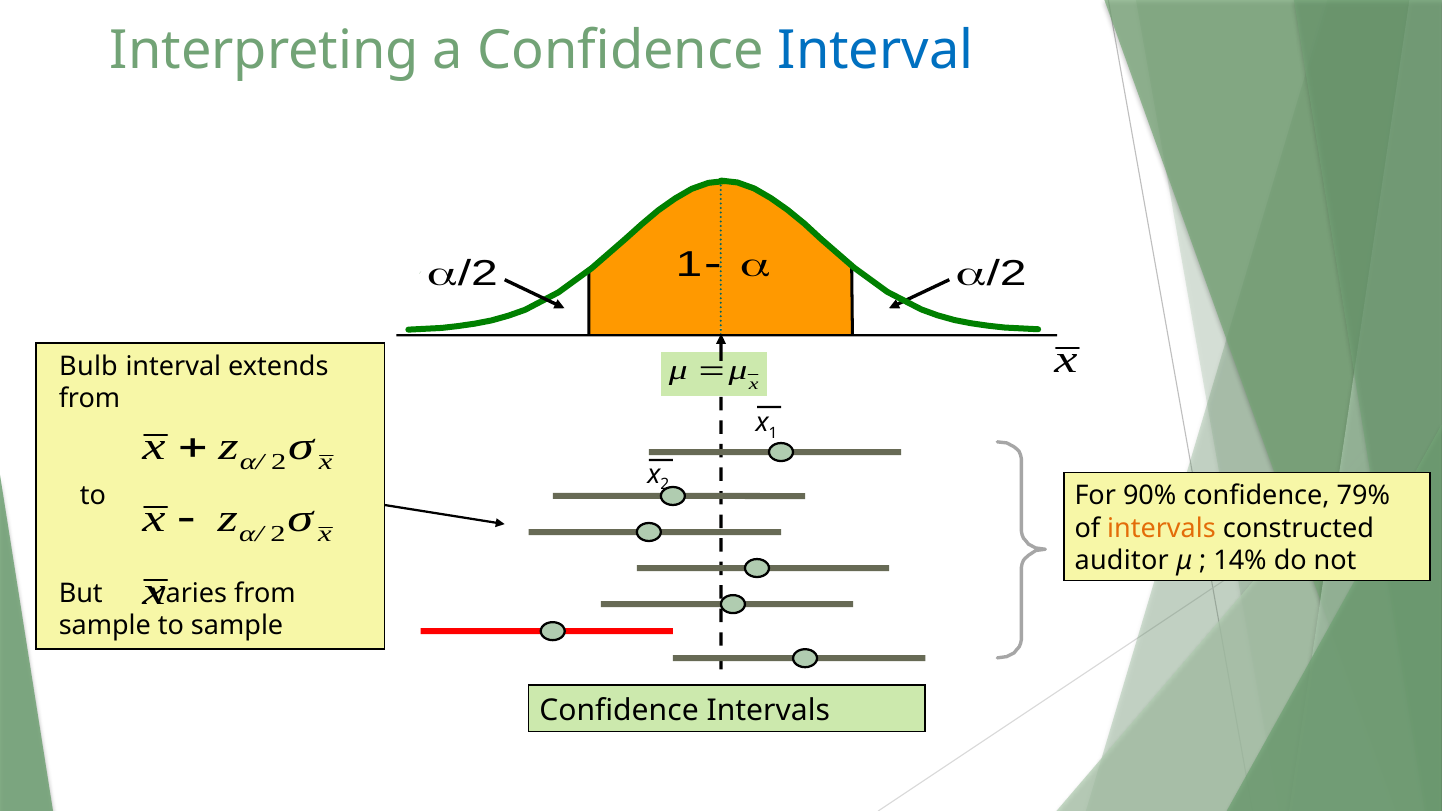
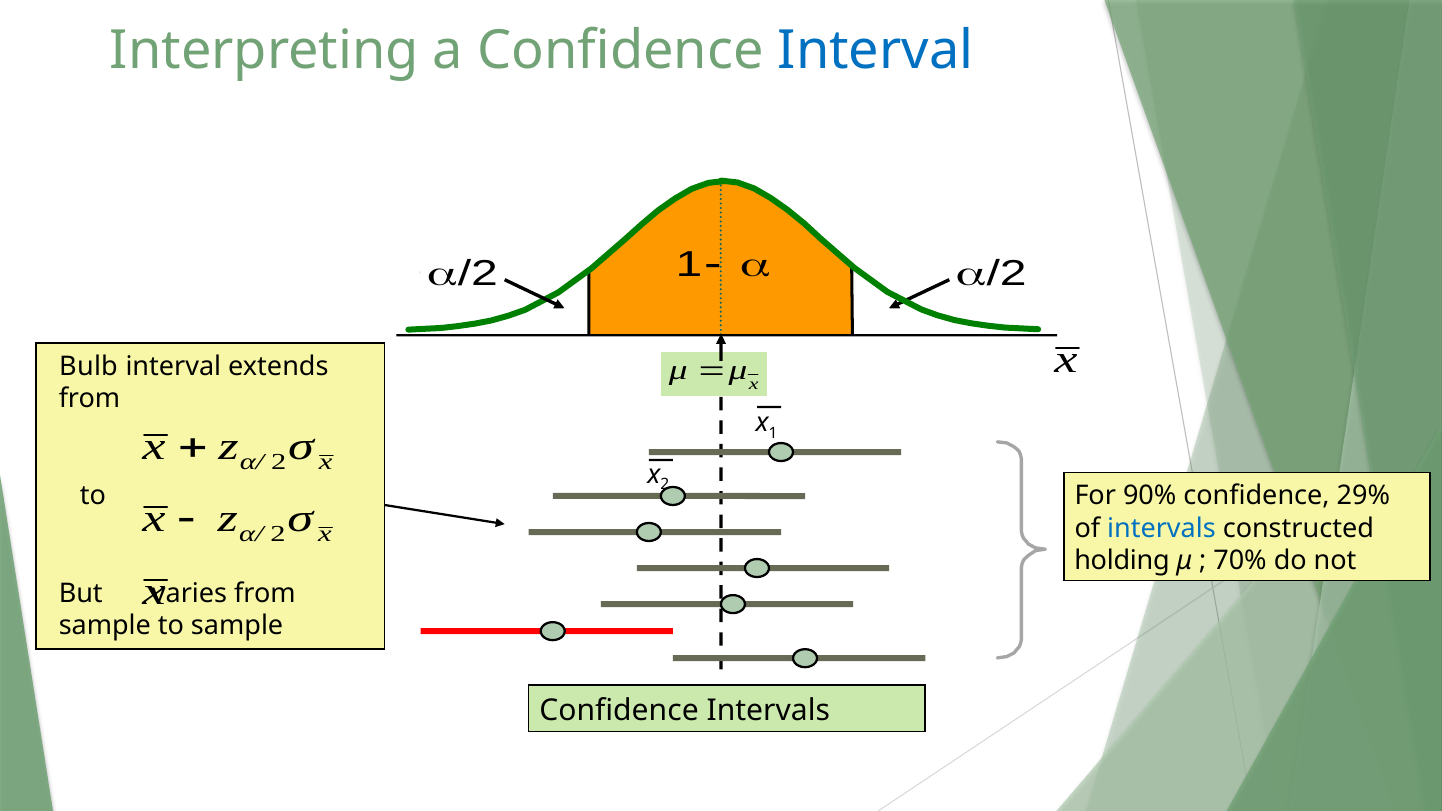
79%: 79% -> 29% (1363, 496)
intervals colour: orange -> blue (1161, 529)
auditor: auditor -> holding (1122, 561)
14%: 14% -> 70% (1240, 561)
